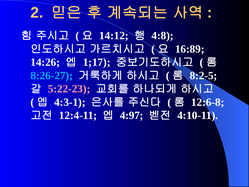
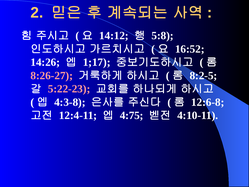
4:8: 4:8 -> 5:8 (163, 36)
16:89: 16:89 -> 16:52 (190, 49)
8:26-27 colour: light blue -> pink (52, 75)
4:3-1: 4:3-1 -> 4:3-8 (70, 102)
4:97: 4:97 -> 4:75 (132, 115)
